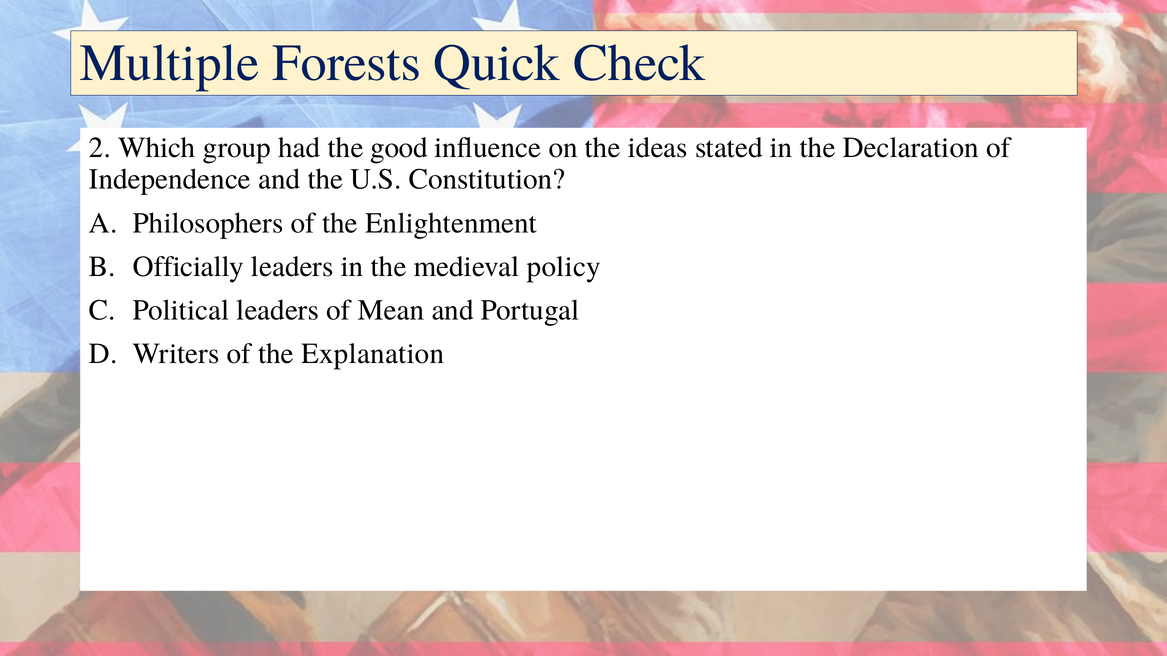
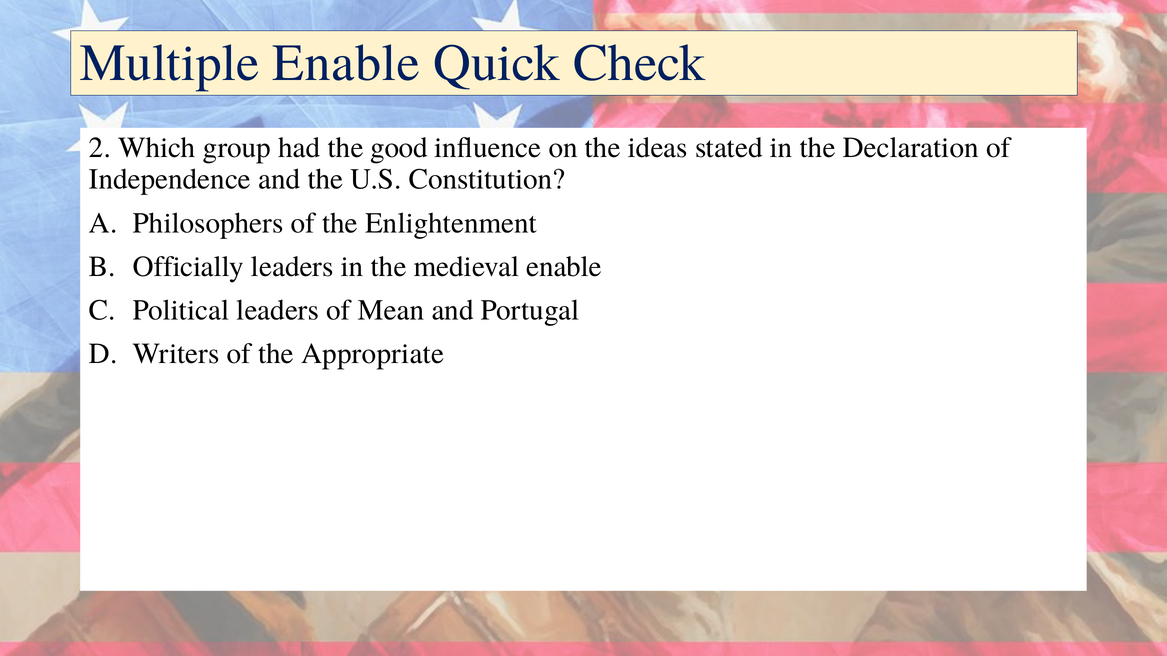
Multiple Forests: Forests -> Enable (346, 63)
medieval policy: policy -> enable (564, 267)
Explanation: Explanation -> Appropriate (373, 354)
